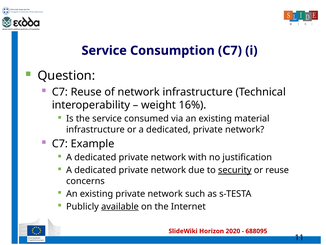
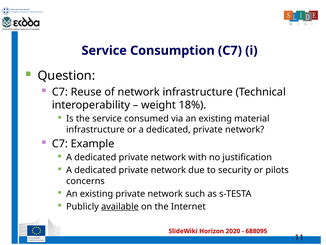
16%: 16% -> 18% (192, 105)
security underline: present -> none (235, 170)
or reuse: reuse -> pilots (277, 170)
